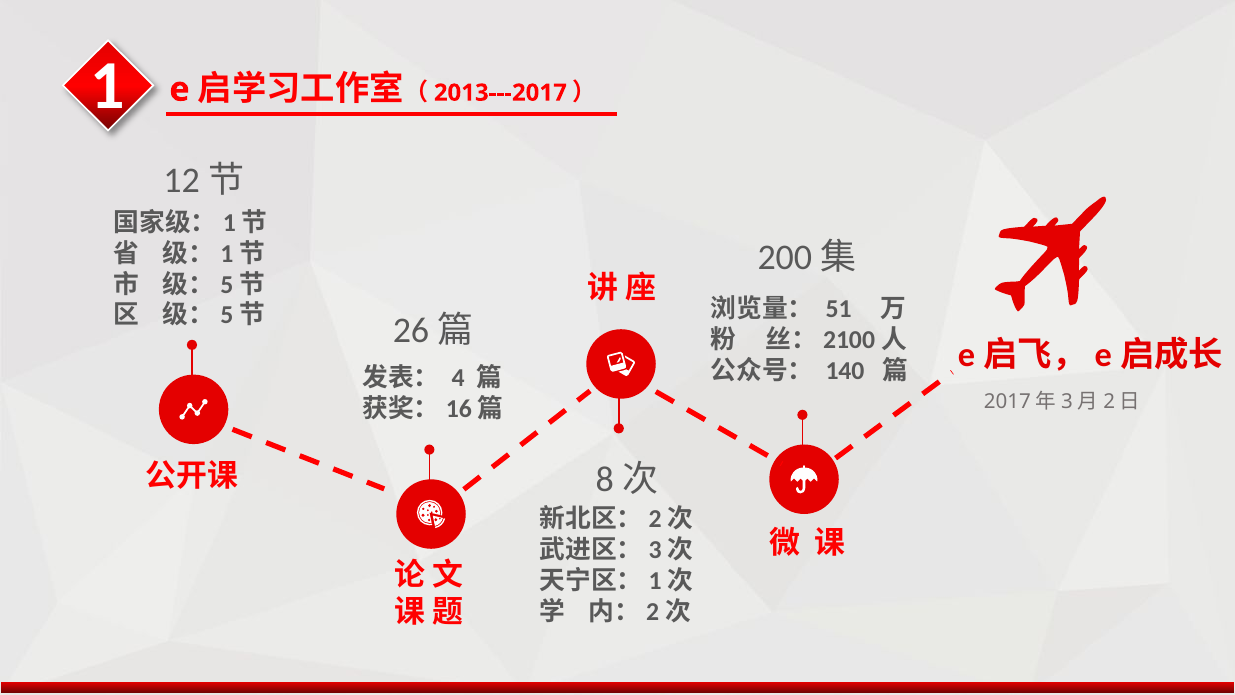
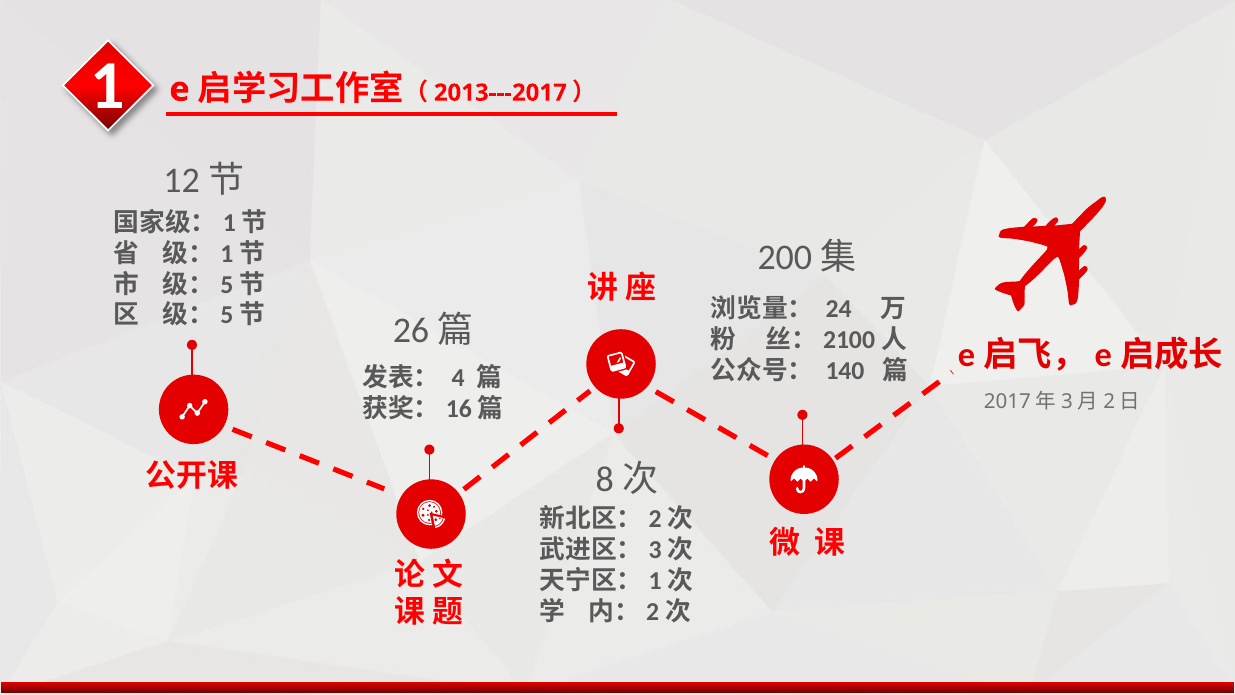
51: 51 -> 24 (839, 309)
